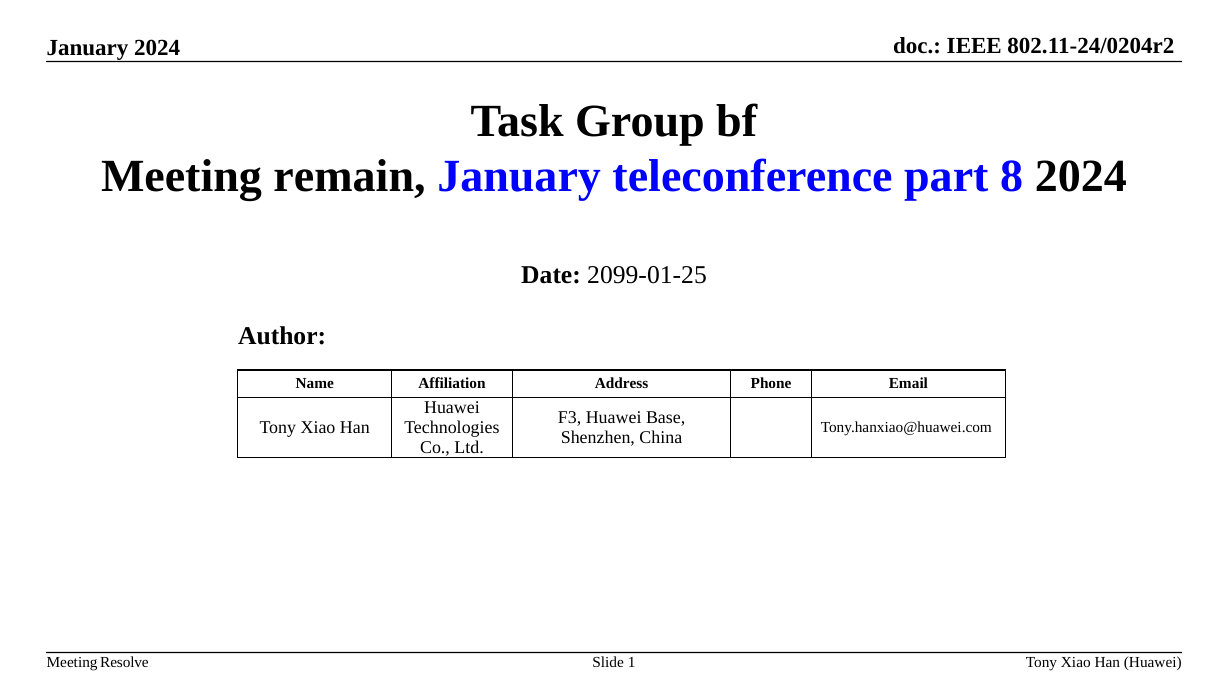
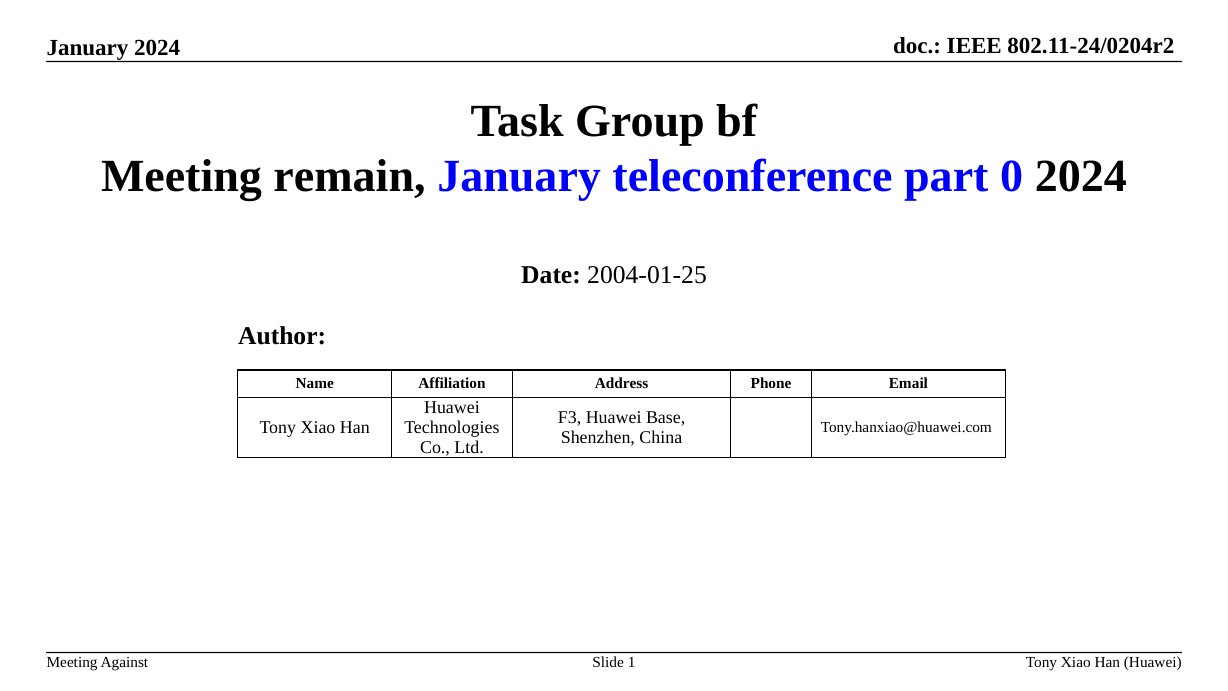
8: 8 -> 0 (1012, 177)
2099-01-25: 2099-01-25 -> 2004-01-25 (647, 275)
Resolve: Resolve -> Against (124, 662)
